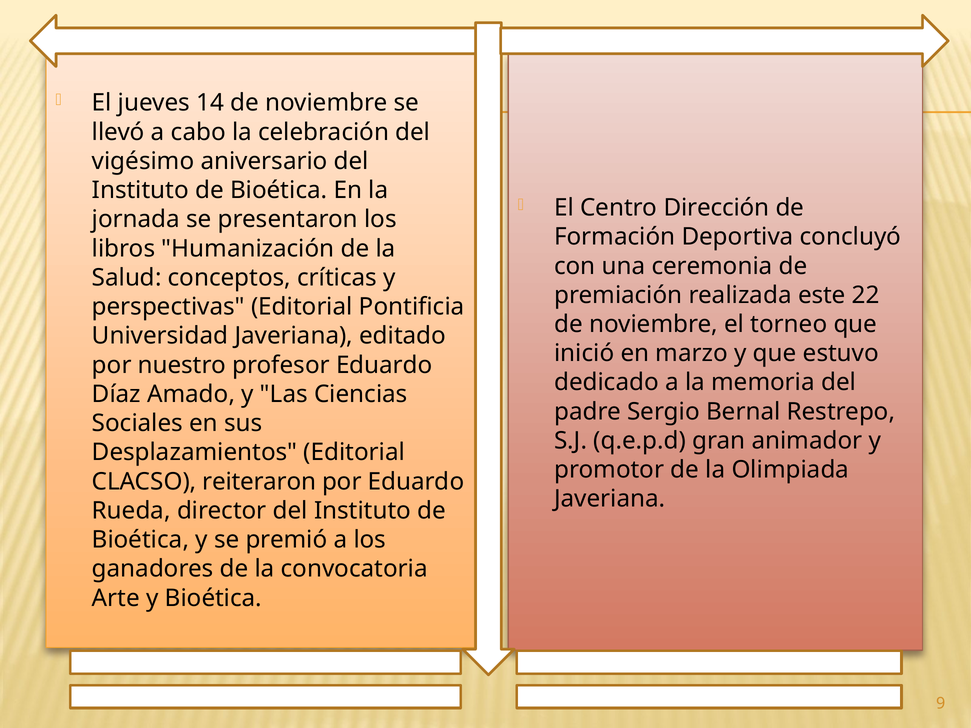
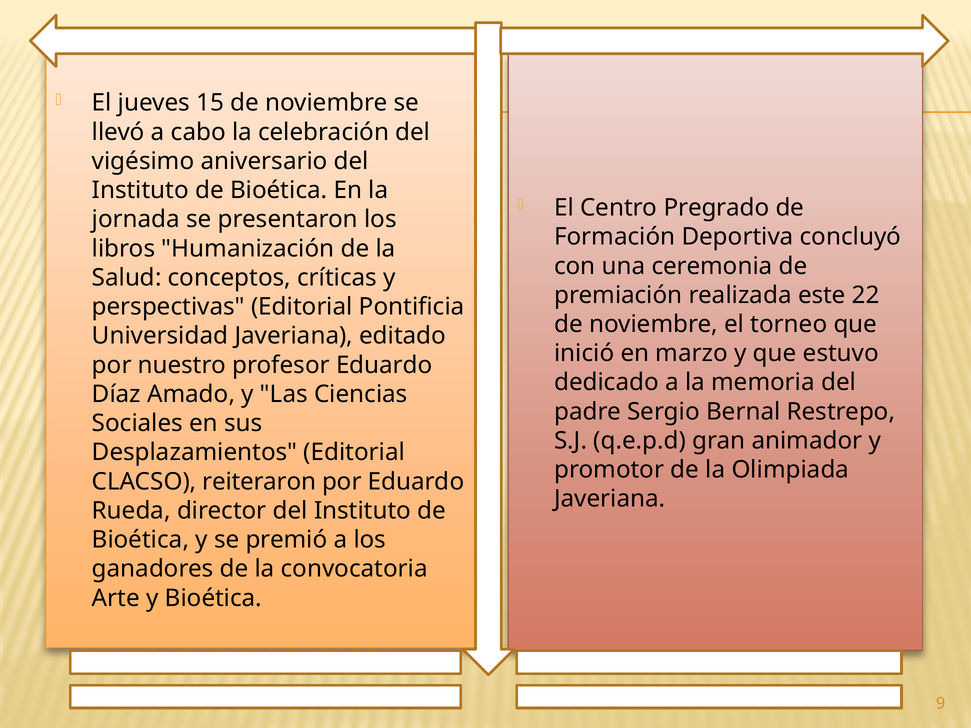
14: 14 -> 15 (210, 103)
Dirección: Dirección -> Pregrado (716, 208)
